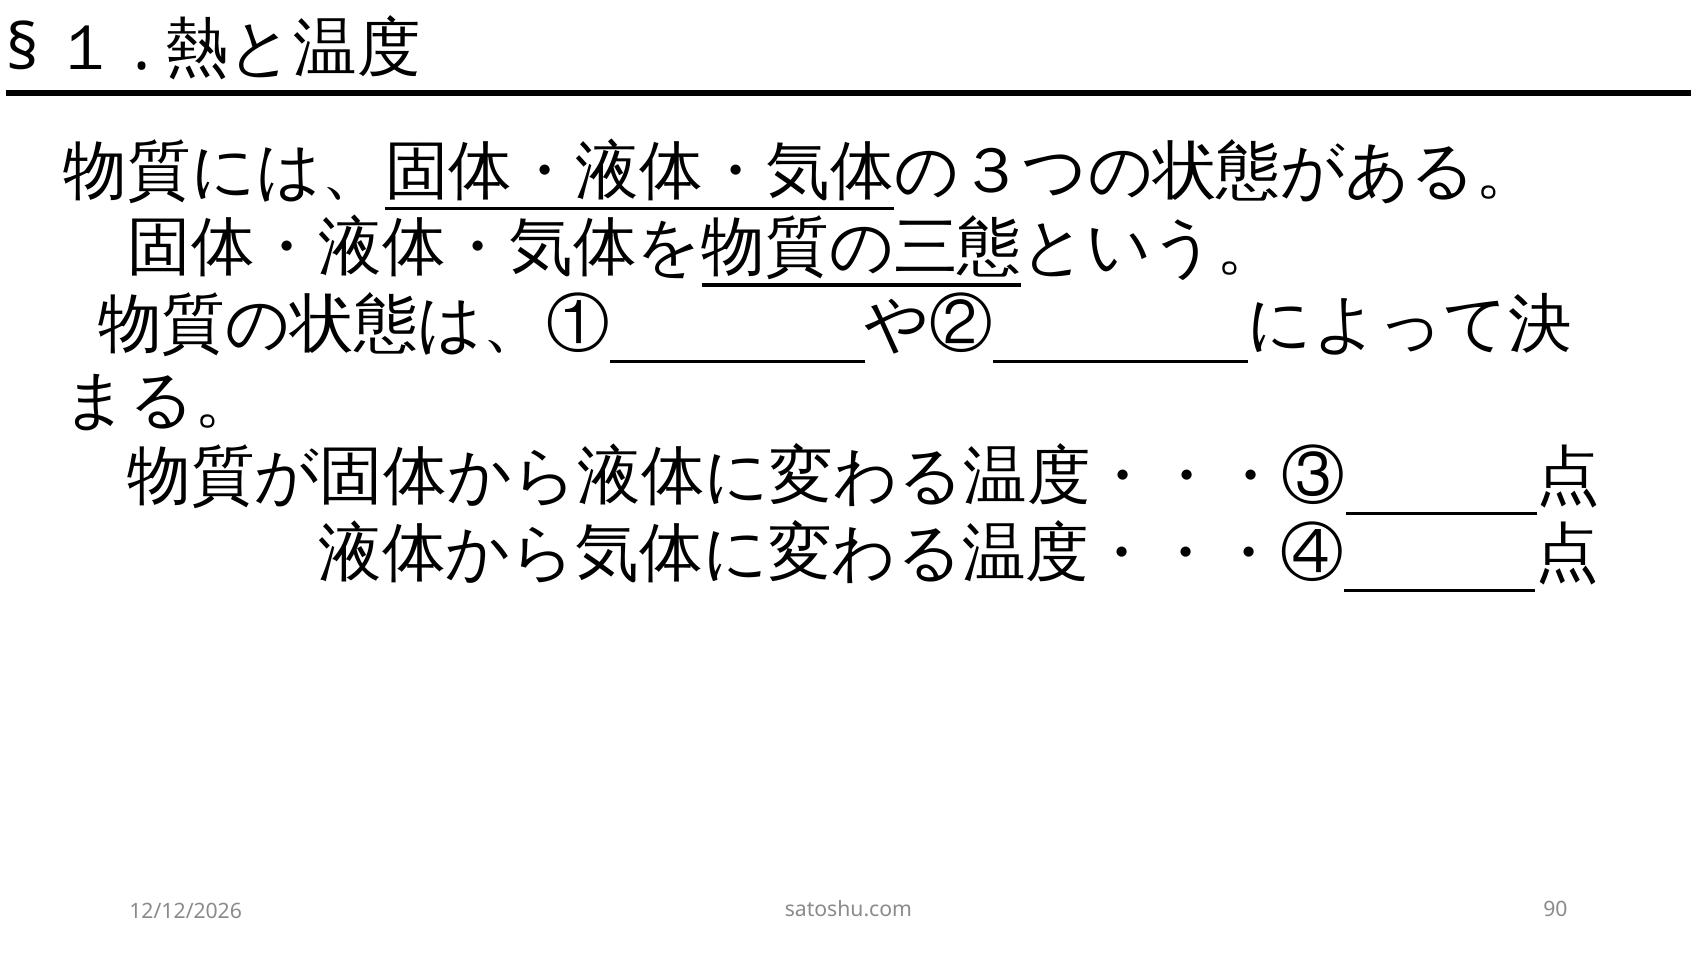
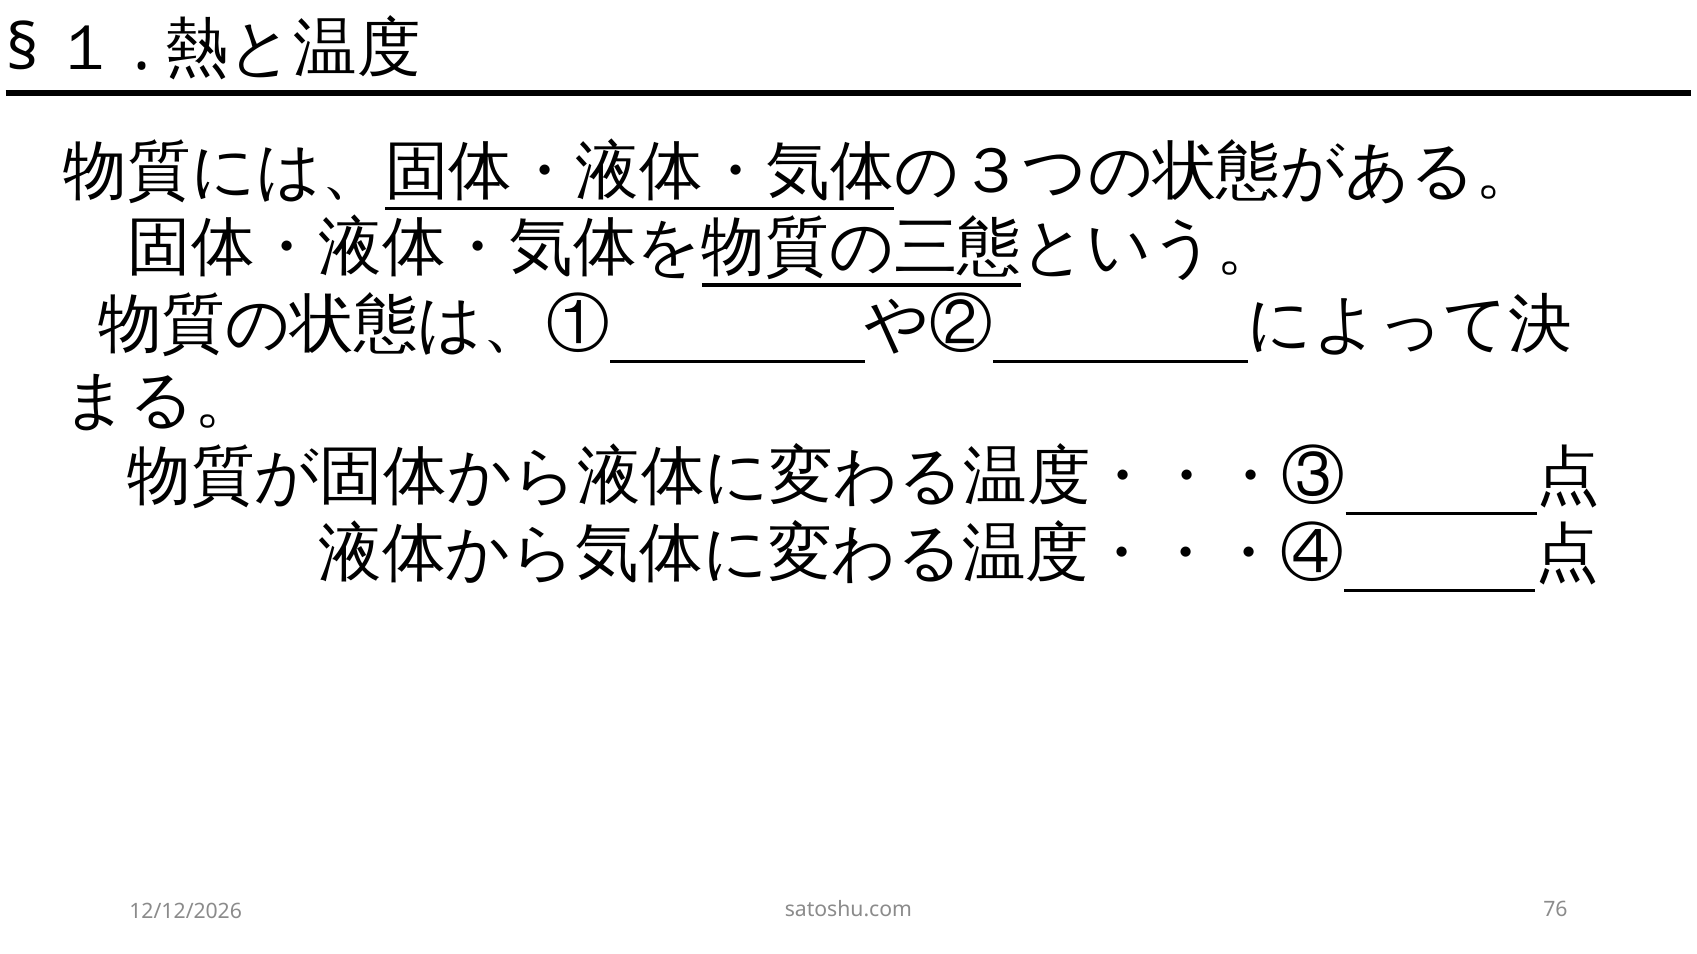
90: 90 -> 76 (1555, 910)
